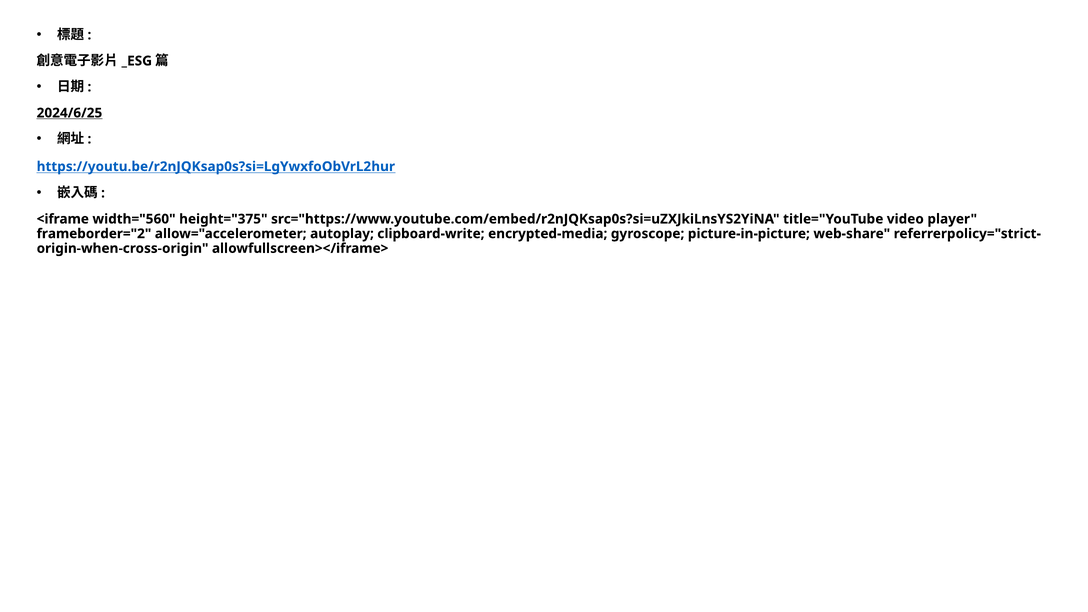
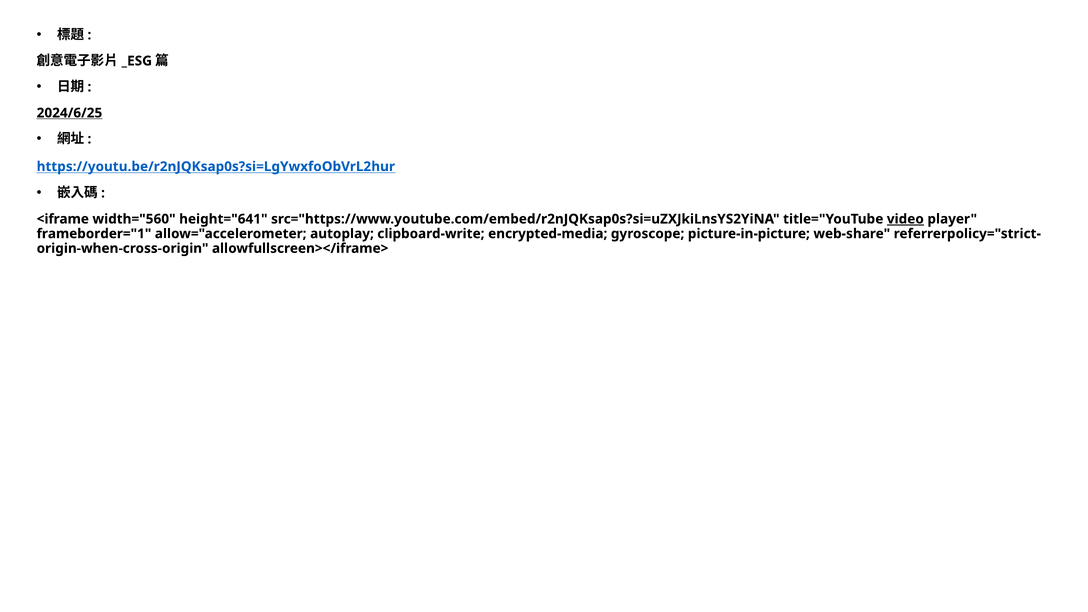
height="375: height="375 -> height="641 (223, 219)
video underline: none -> present (905, 219)
frameborder="2: frameborder="2 -> frameborder="1 (94, 234)
